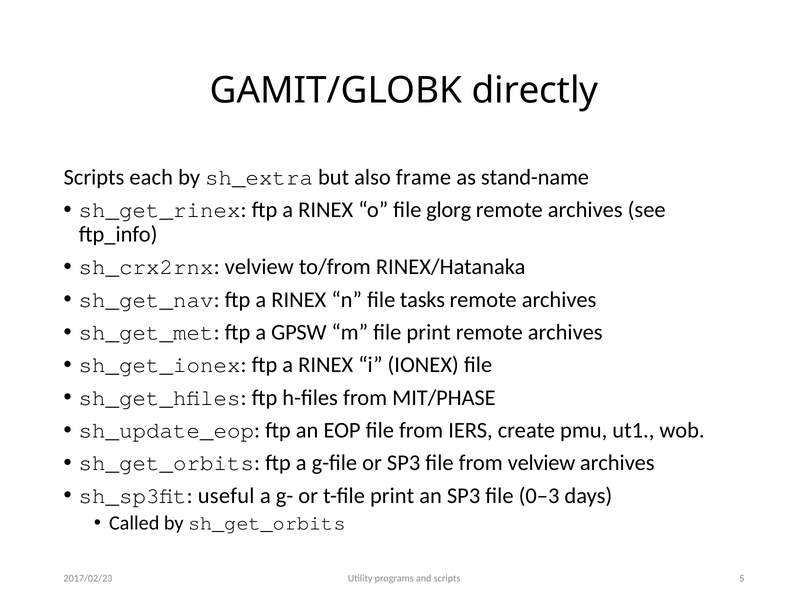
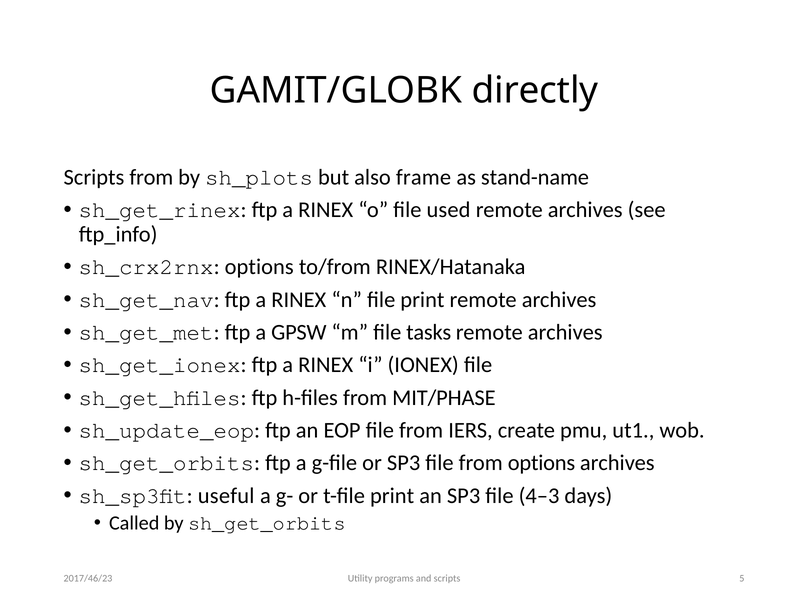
Scripts each: each -> from (151, 177)
sh_extra: sh_extra -> sh_plots (259, 177)
glorg: glorg -> used (449, 210)
sh_crx2rnx velview: velview -> options (259, 267)
file tasks: tasks -> print (422, 300)
file print: print -> tasks (429, 332)
from velview: velview -> options (542, 463)
0–3: 0–3 -> 4–3 (539, 496)
2017/02/23: 2017/02/23 -> 2017/46/23 (88, 578)
